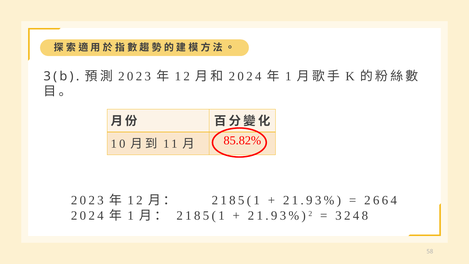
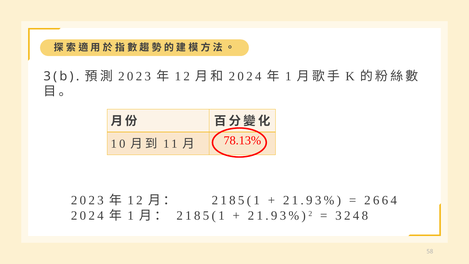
85.82%: 85.82% -> 78.13% (242, 140)
